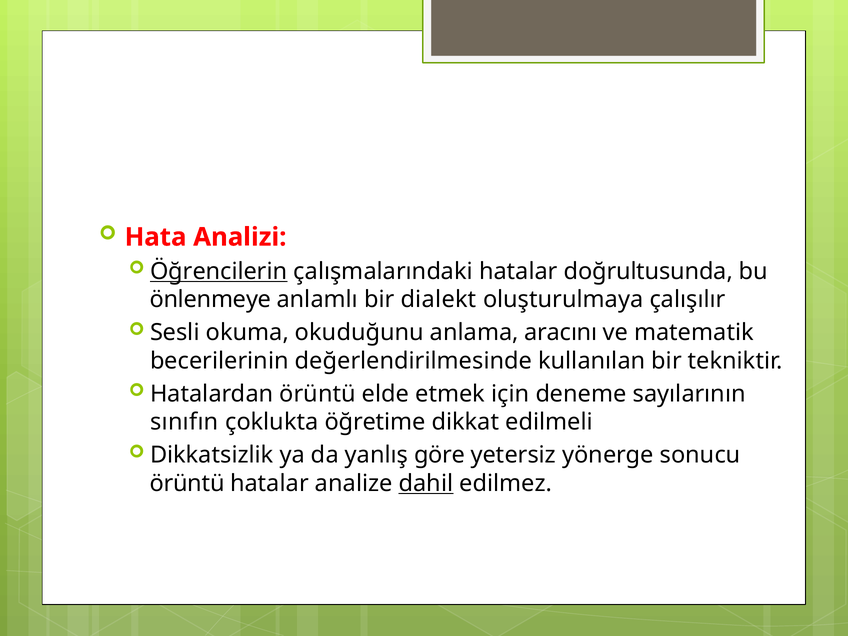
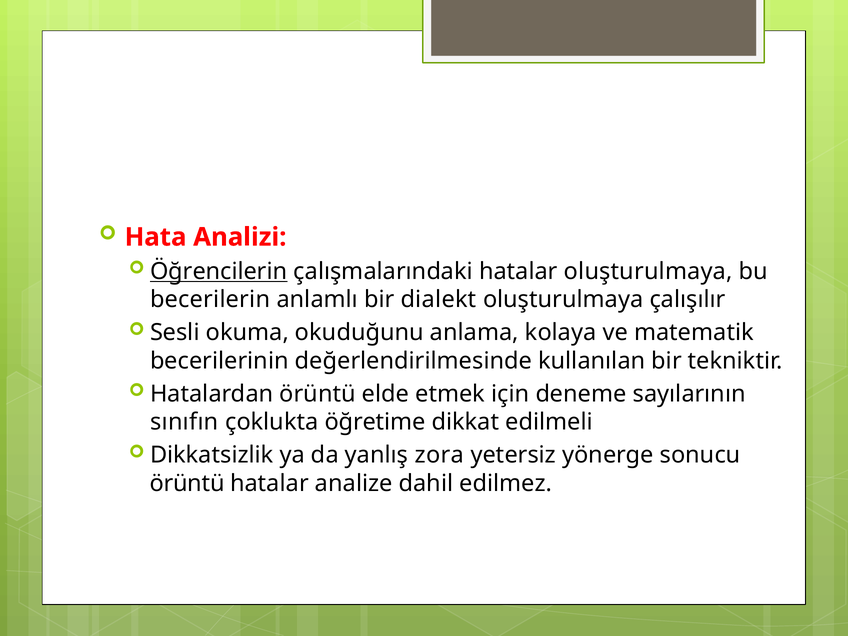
hatalar doğrultusunda: doğrultusunda -> oluşturulmaya (648, 271)
önlenmeye: önlenmeye -> becerilerin (210, 300)
aracını: aracını -> kolaya (561, 333)
göre: göre -> zora (439, 455)
dahil underline: present -> none (426, 483)
